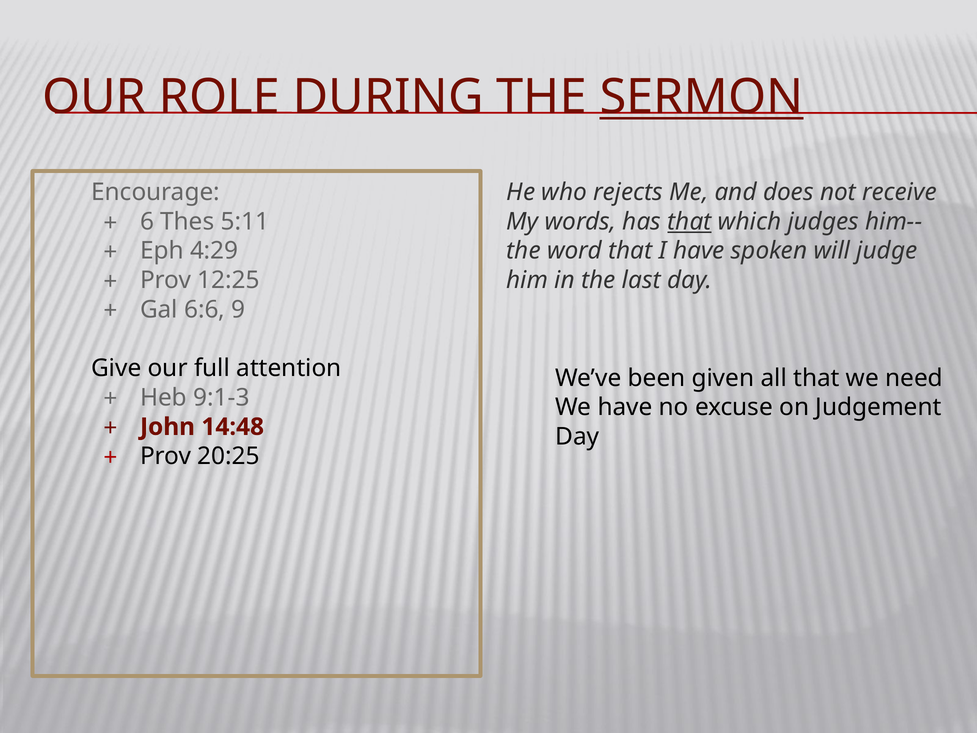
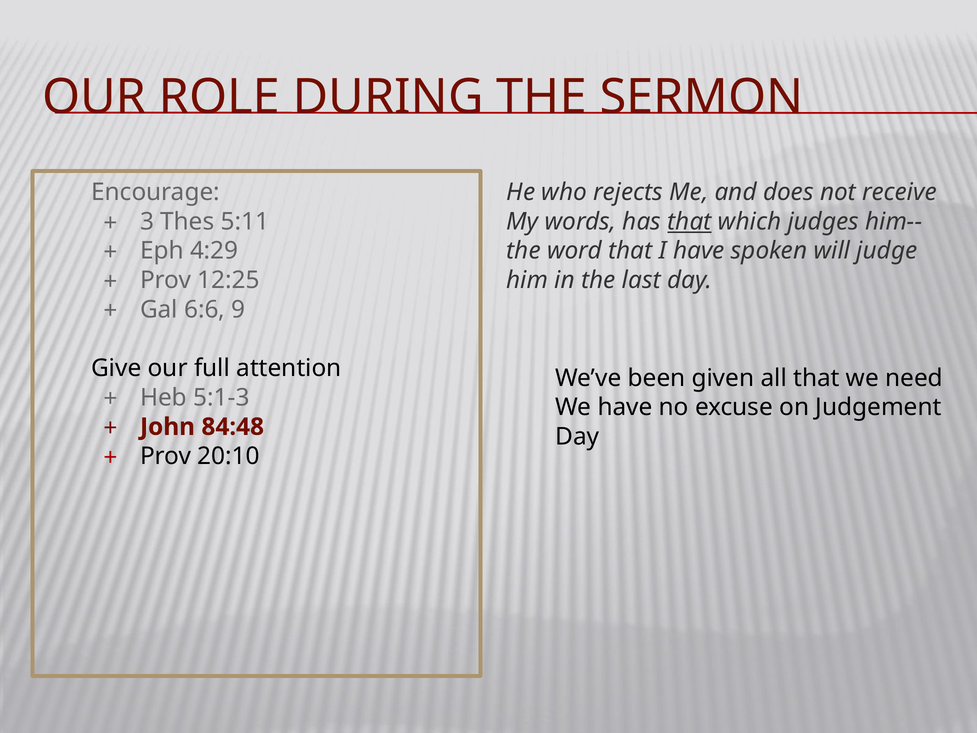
SERMON underline: present -> none (701, 97)
6: 6 -> 3 (147, 222)
9:1-3: 9:1-3 -> 5:1-3 (221, 397)
14:48: 14:48 -> 84:48 (233, 427)
20:25: 20:25 -> 20:10 (229, 456)
